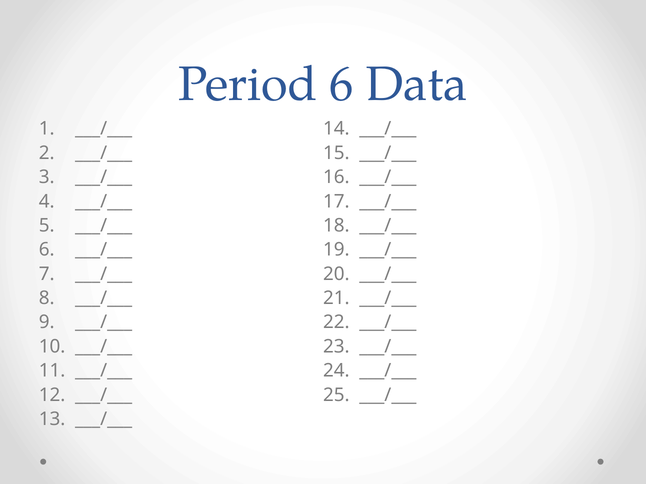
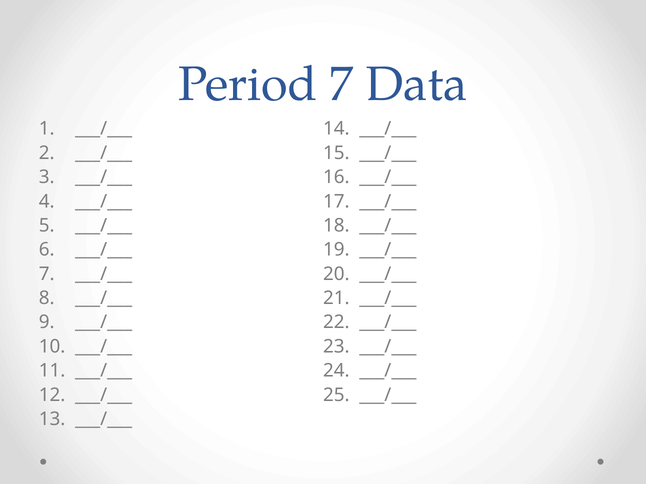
Period 6: 6 -> 7 (342, 84)
